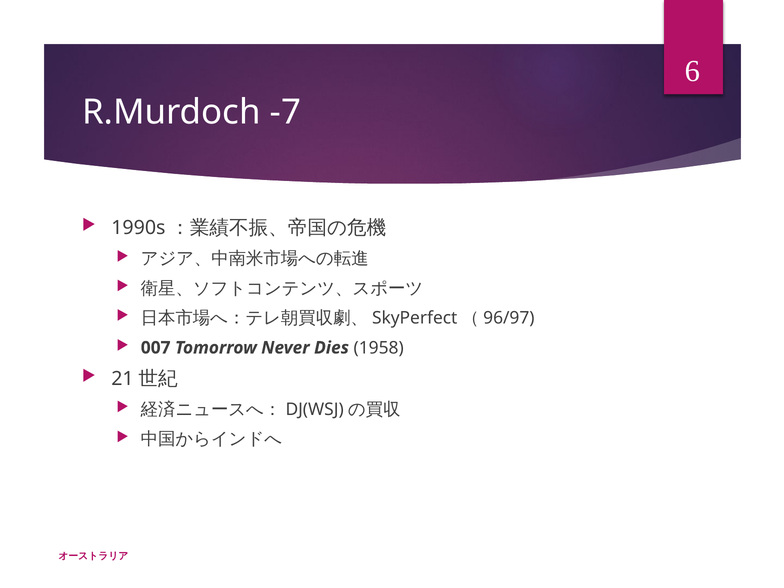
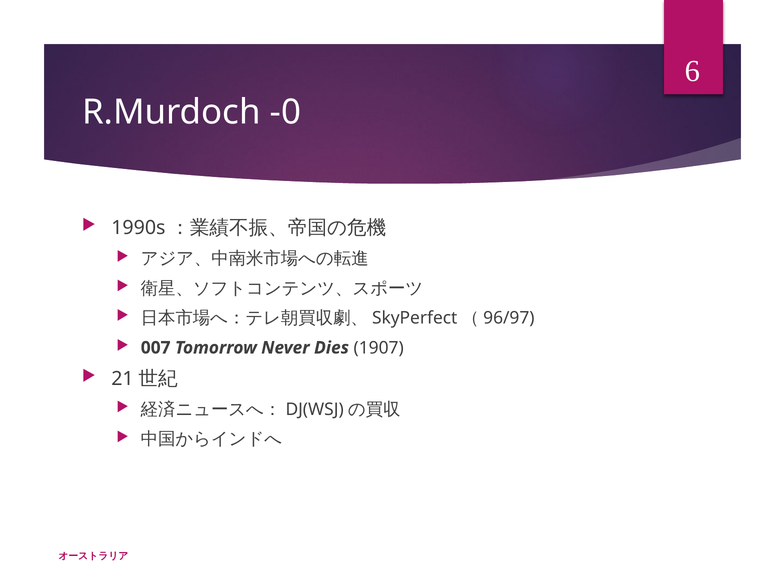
-7: -7 -> -0 (285, 112)
1958: 1958 -> 1907 (379, 348)
